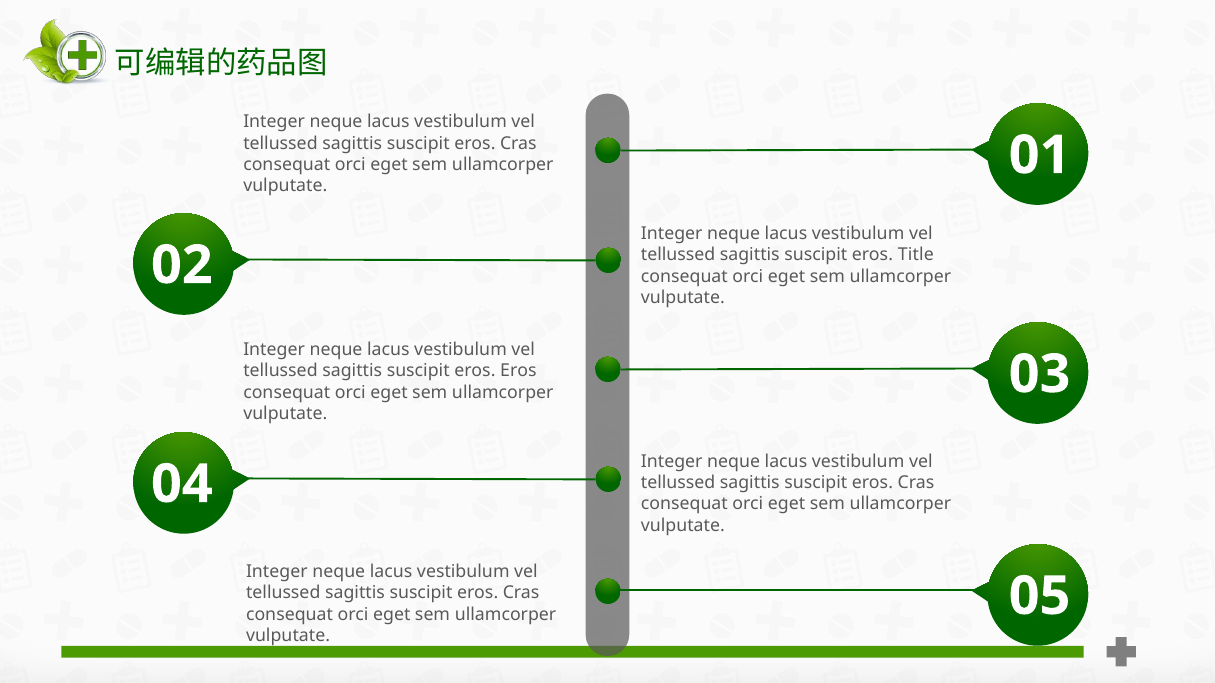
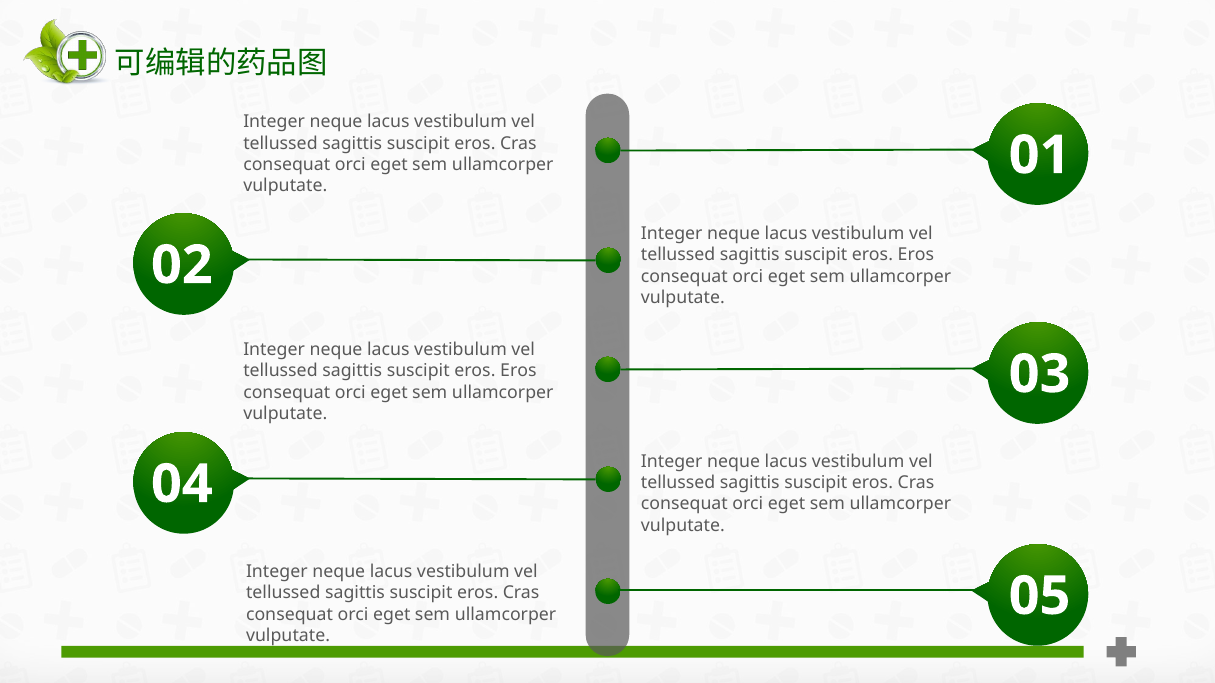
Title: Title -> Eros (916, 255)
